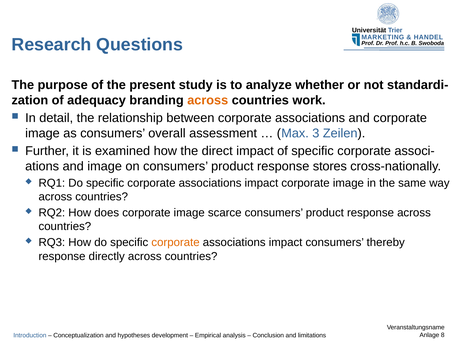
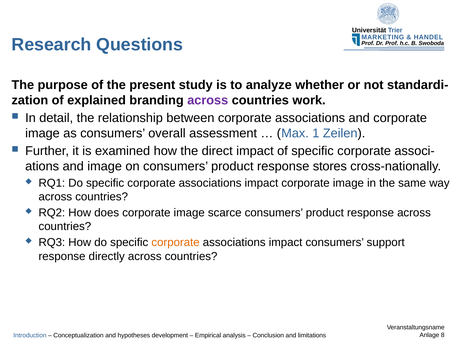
adequacy: adequacy -> explained (97, 100)
across colour: orange -> purple (208, 100)
3: 3 -> 1 (316, 133)
thereby: thereby -> support (386, 242)
